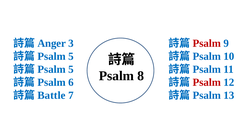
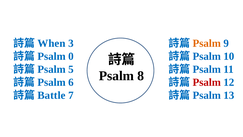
Anger: Anger -> When (52, 43)
Psalm colour: red -> orange (207, 43)
5: 5 -> 0 (71, 56)
